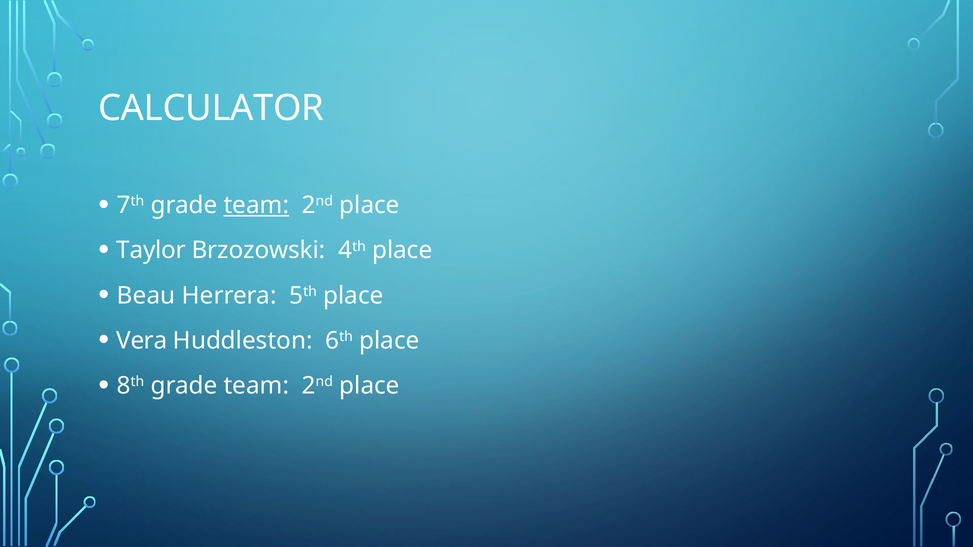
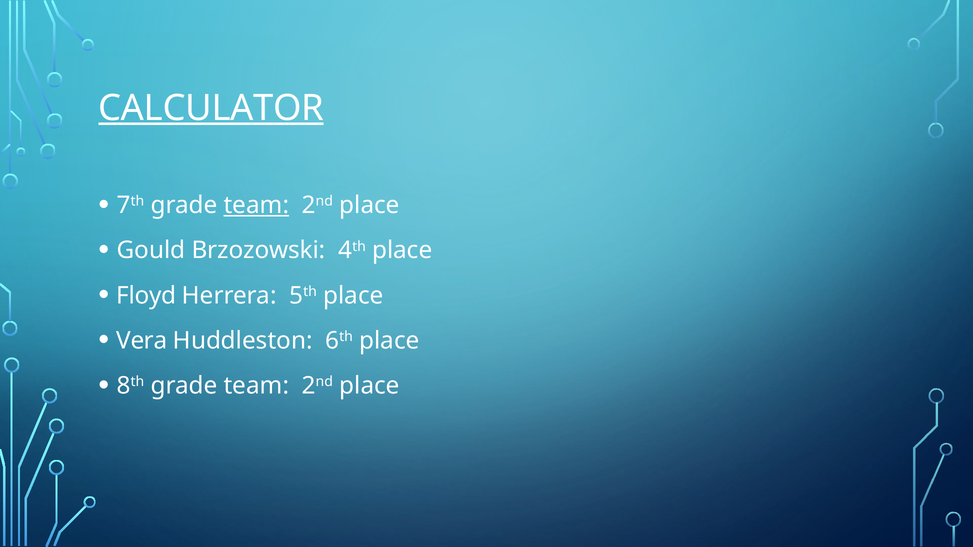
CALCULATOR underline: none -> present (211, 108)
Taylor: Taylor -> Gould (151, 250)
Beau: Beau -> Floyd (146, 296)
